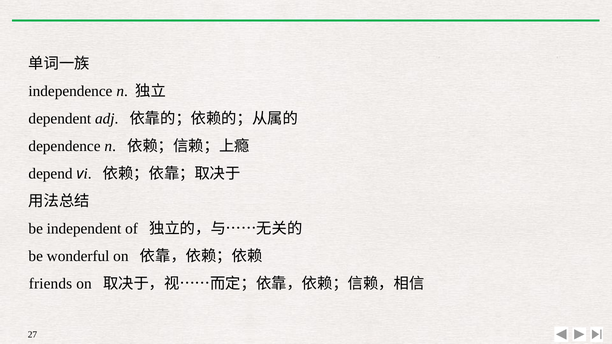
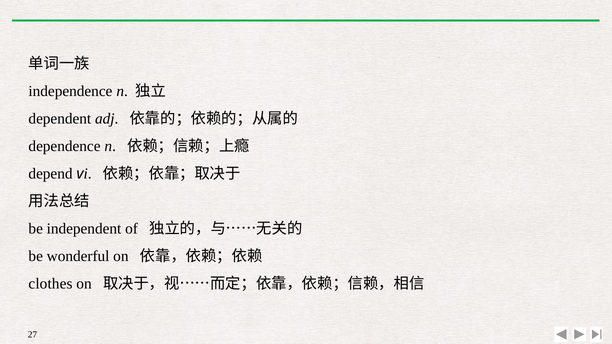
friends: friends -> clothes (50, 284)
